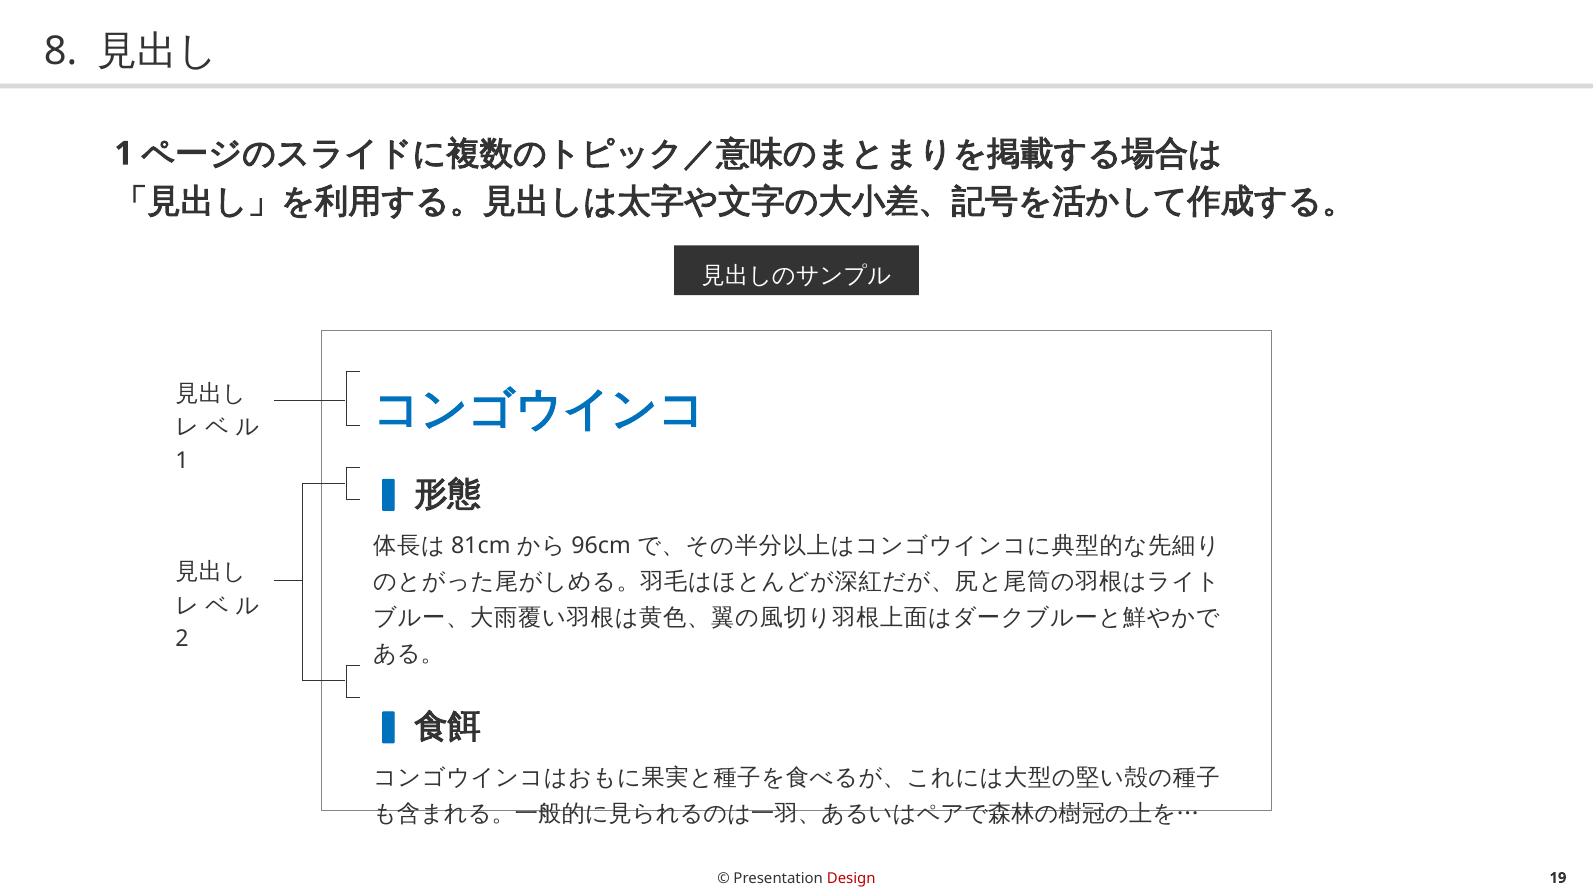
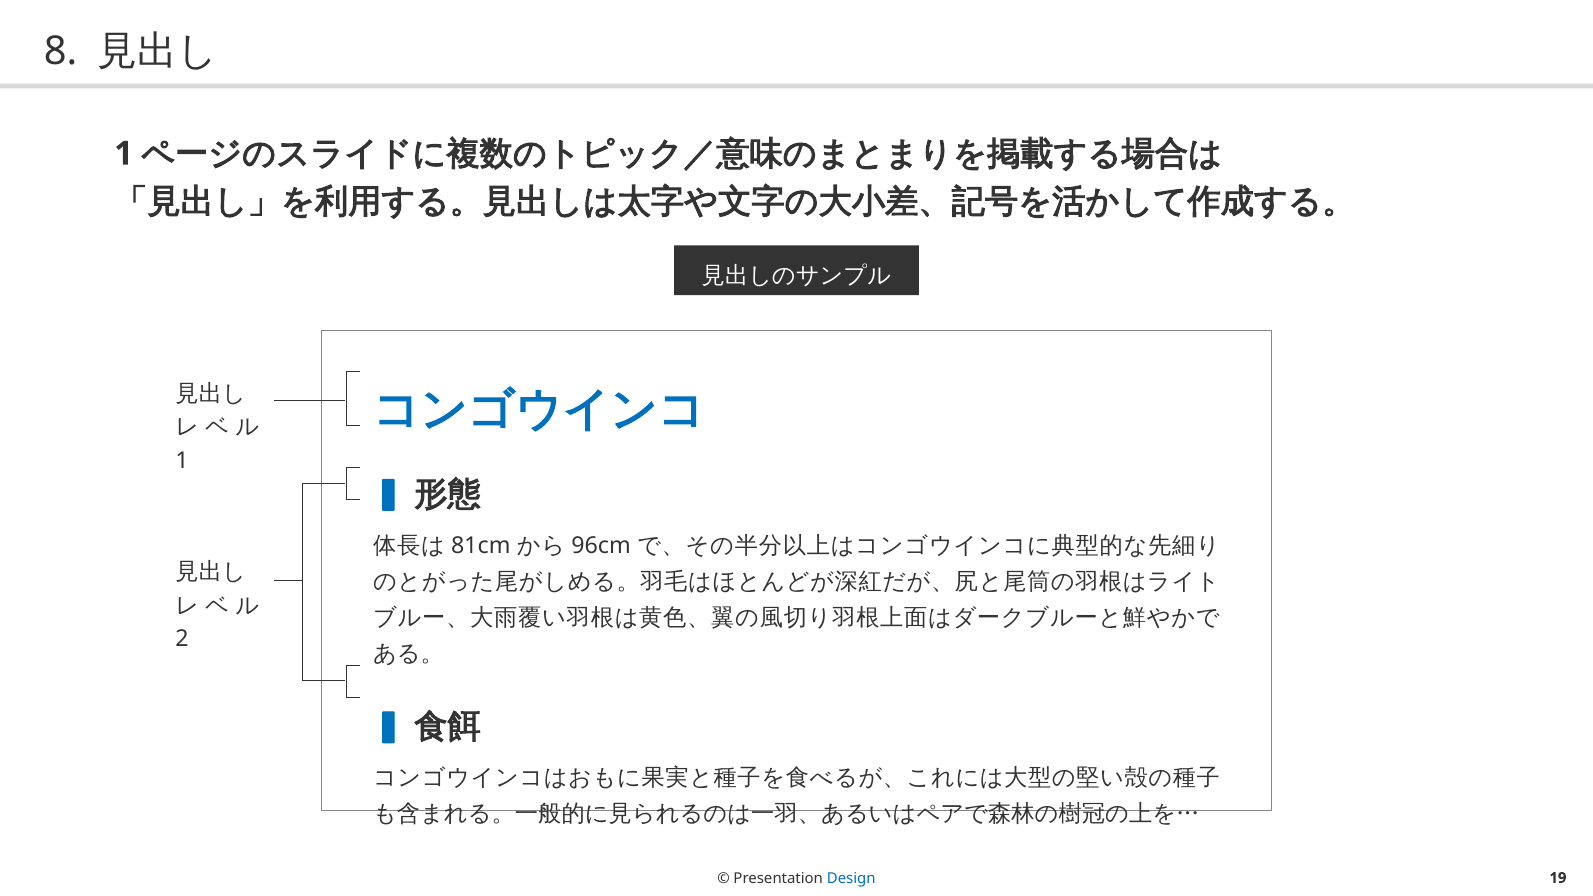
Design colour: red -> blue (851, 879)
